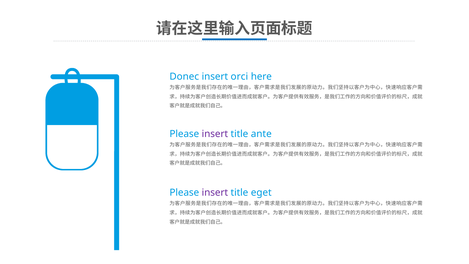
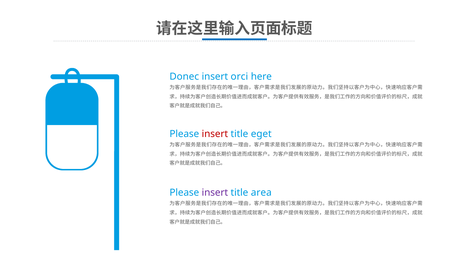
insert colour: purple -> red (215, 134)
ante: ante -> eget (261, 134)
eget: eget -> area (261, 193)
